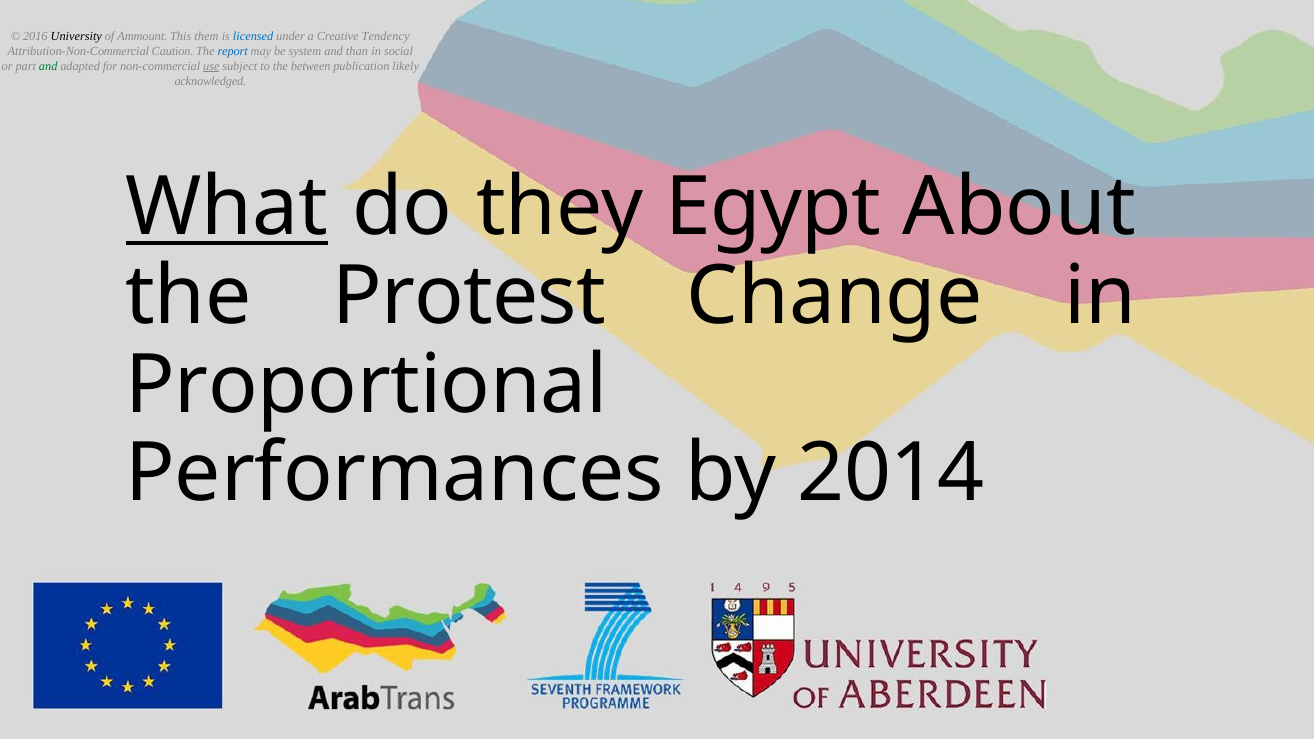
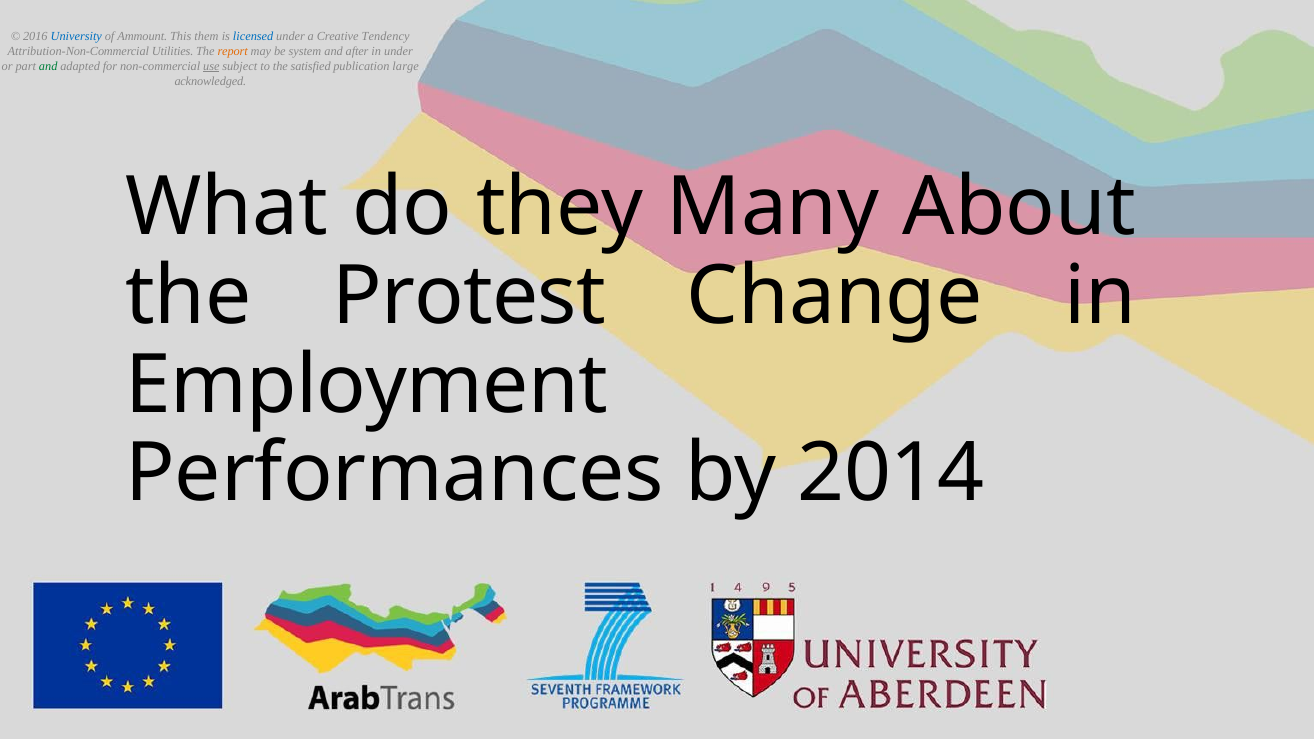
University colour: black -> blue (76, 37)
Caution: Caution -> Utilities (173, 52)
report colour: blue -> orange (233, 52)
than: than -> after (357, 52)
in social: social -> under (398, 52)
between: between -> satisfied (311, 66)
likely: likely -> large (406, 66)
What underline: present -> none (227, 208)
Egypt: Egypt -> Many (773, 208)
Proportional: Proportional -> Employment (367, 385)
